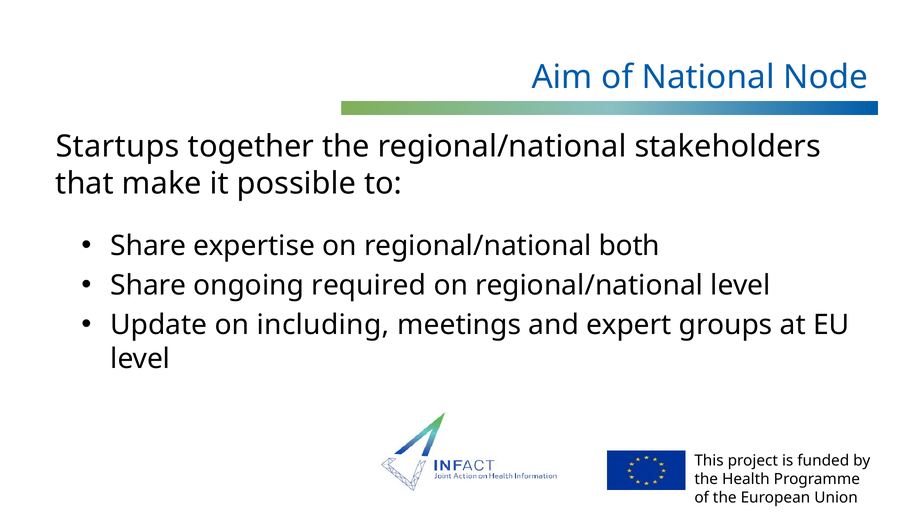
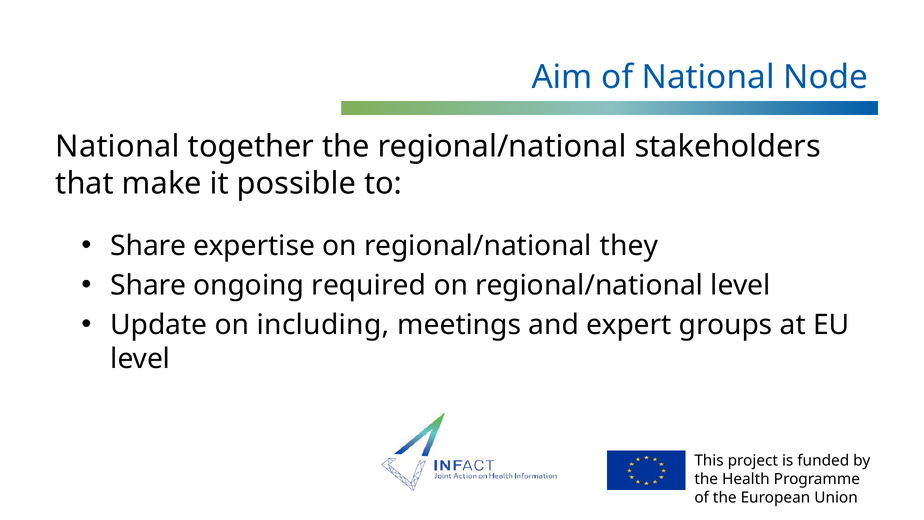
Startups: Startups -> National (118, 147)
both: both -> they (629, 246)
